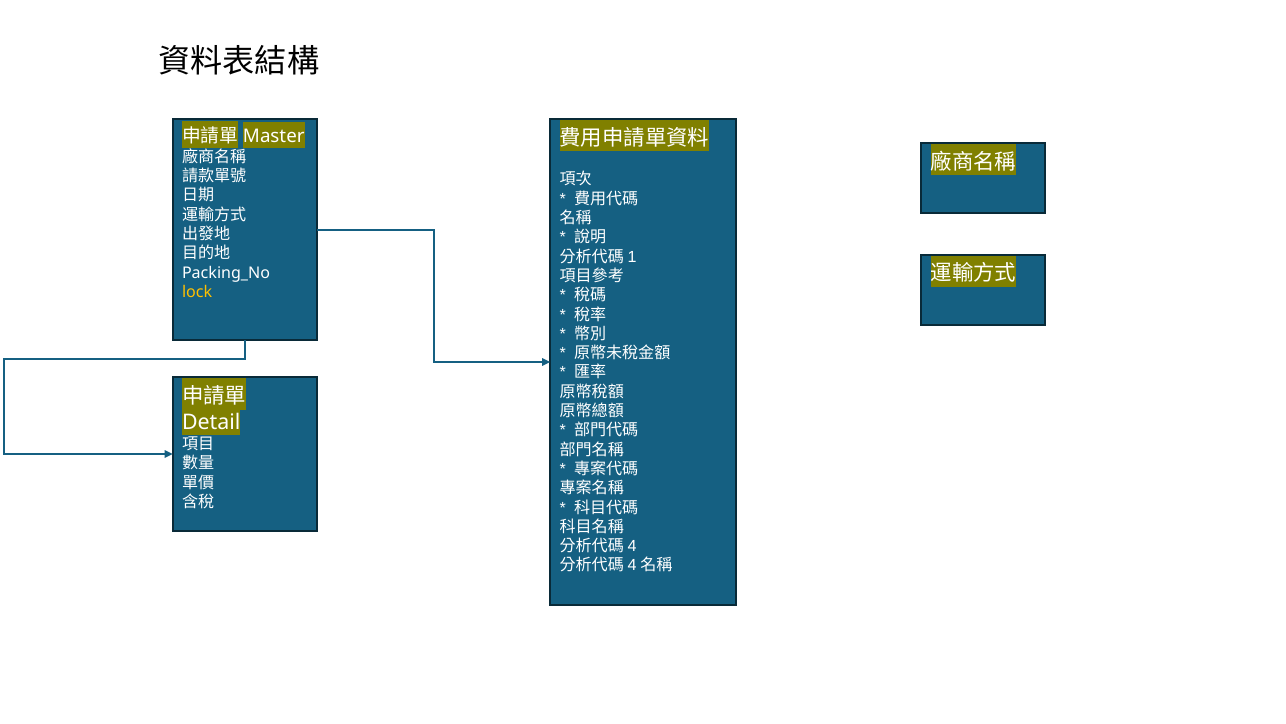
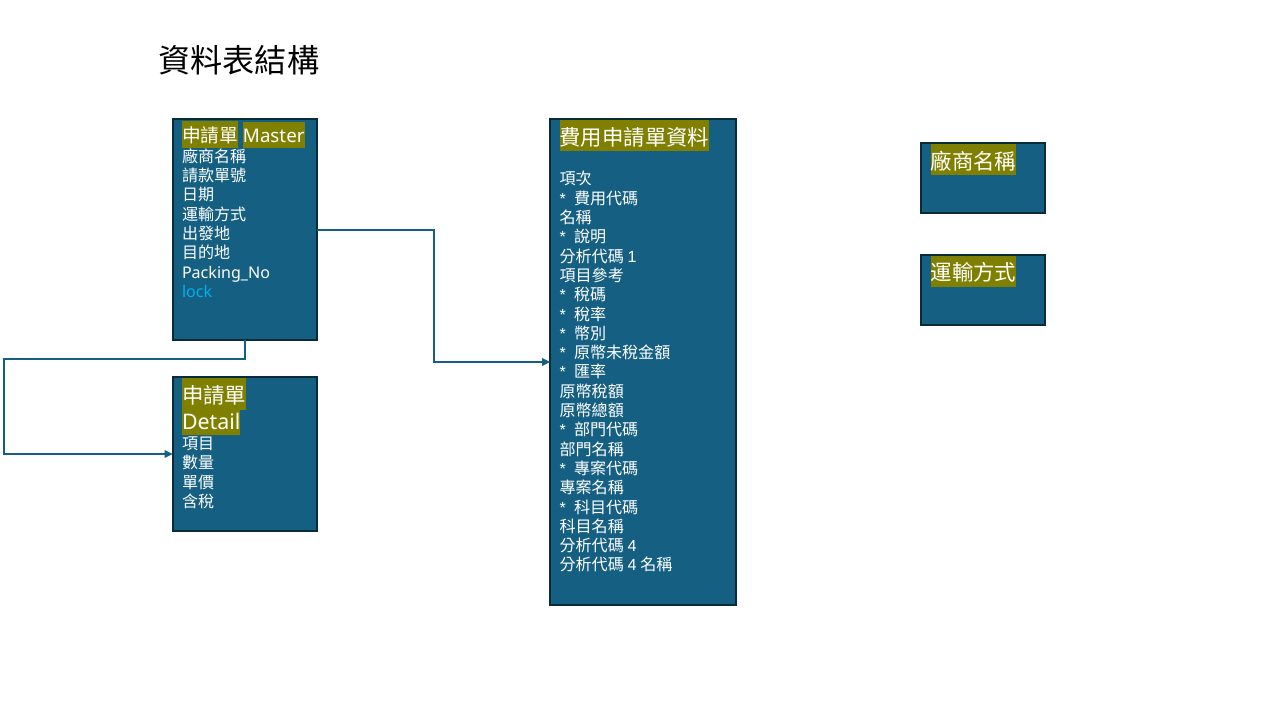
lock colour: yellow -> light blue (197, 292)
